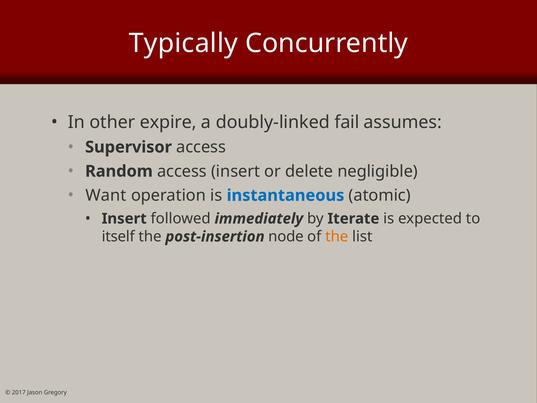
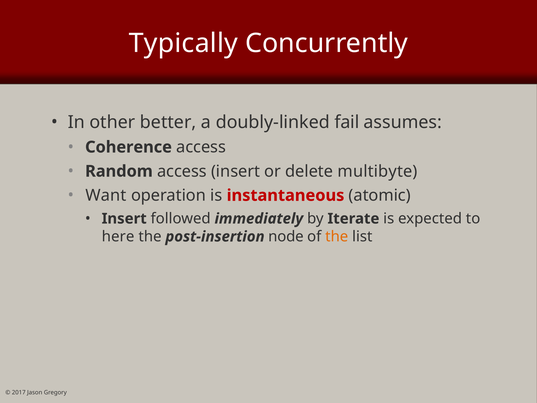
expire: expire -> better (168, 122)
Supervisor: Supervisor -> Coherence (128, 147)
negligible: negligible -> multibyte (378, 171)
instantaneous colour: blue -> red (286, 195)
itself: itself -> here (118, 236)
